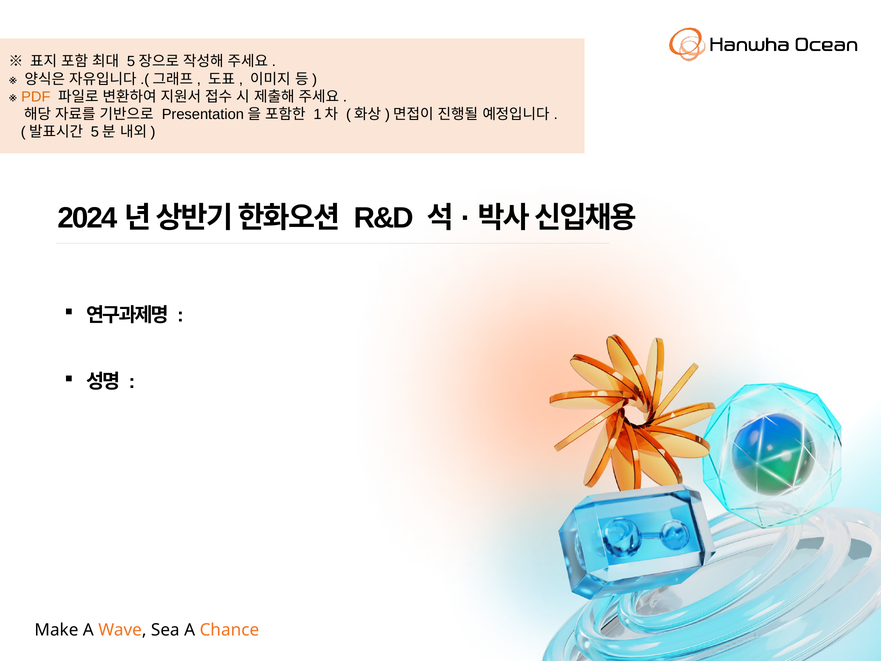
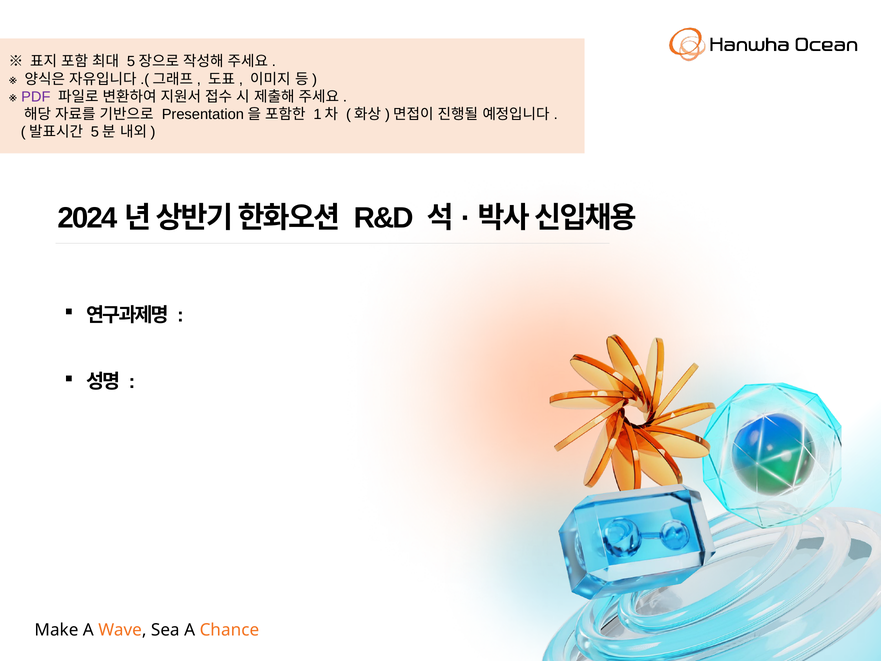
PDF colour: orange -> purple (36, 97)
